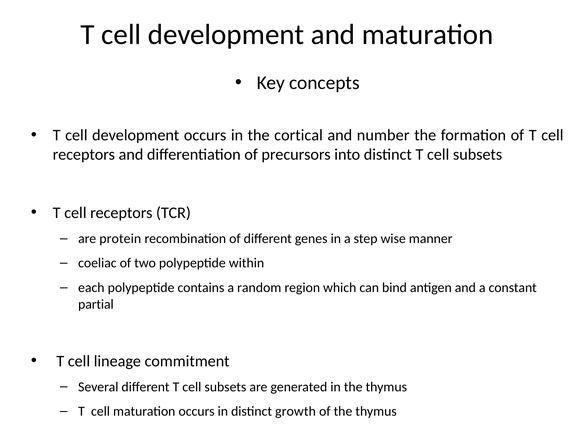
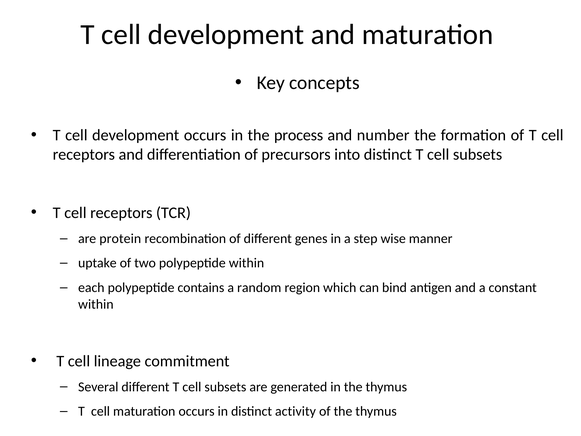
cortical: cortical -> process (299, 135)
coeliac: coeliac -> uptake (97, 263)
partial: partial -> within (96, 304)
growth: growth -> activity (296, 411)
